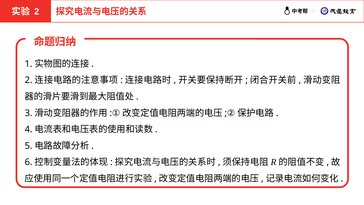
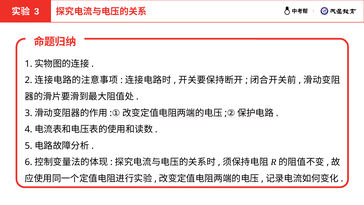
2: 2 -> 3 (37, 12)
